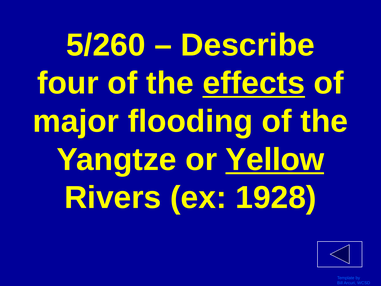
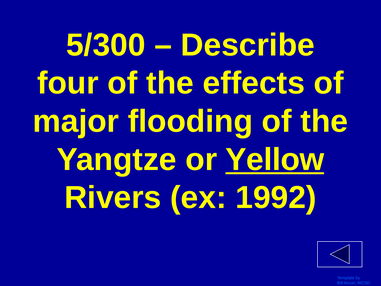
5/260: 5/260 -> 5/300 (106, 45)
effects underline: present -> none (254, 83)
1928: 1928 -> 1992 (276, 197)
